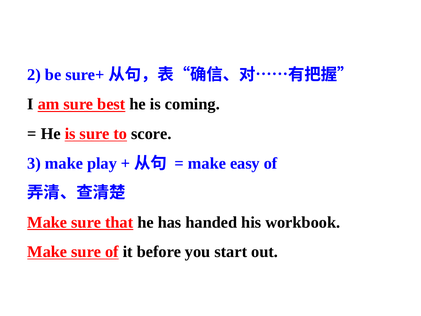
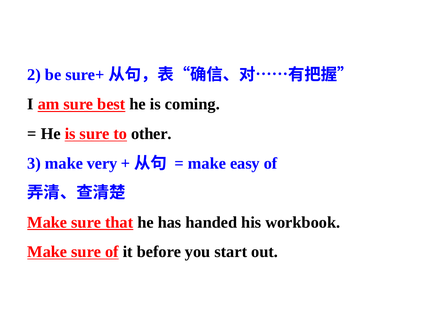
score: score -> other (151, 134)
play: play -> very (102, 163)
